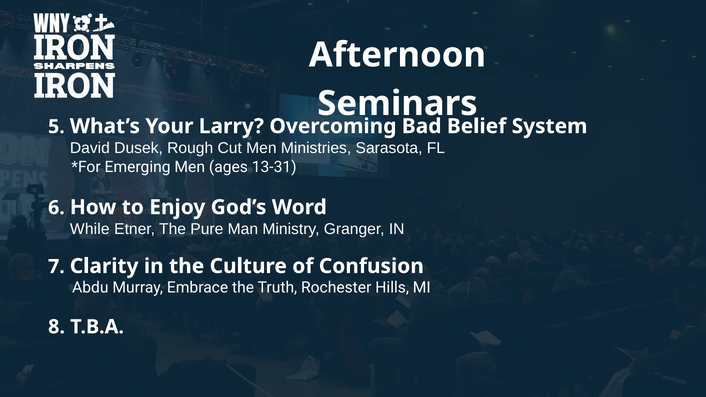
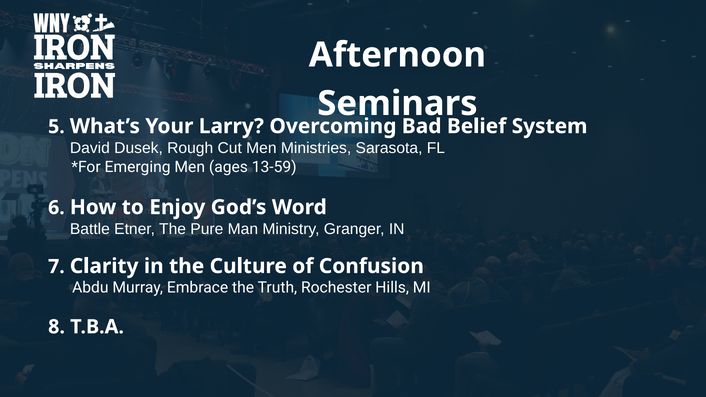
13-31: 13-31 -> 13-59 (274, 167)
While: While -> Battle (90, 229)
